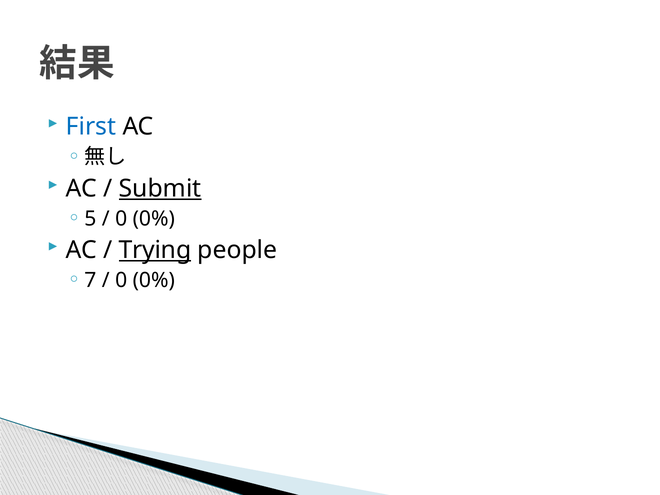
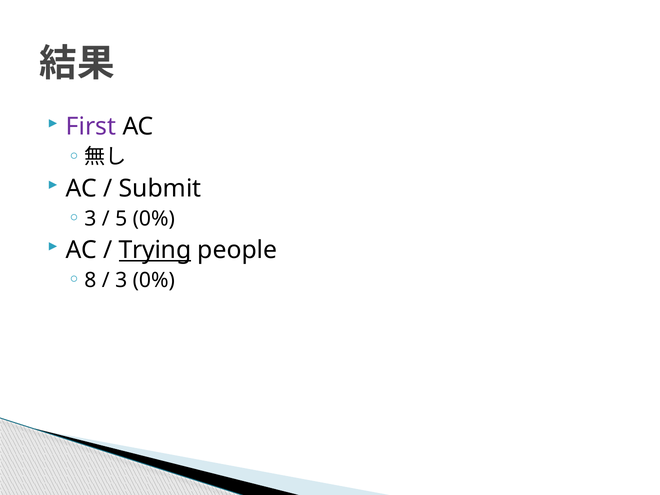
First colour: blue -> purple (91, 127)
Submit underline: present -> none (160, 188)
5: 5 -> 3 (90, 219)
0: 0 -> 5 (121, 219)
7: 7 -> 8 (90, 280)
0: 0 -> 3 (121, 280)
